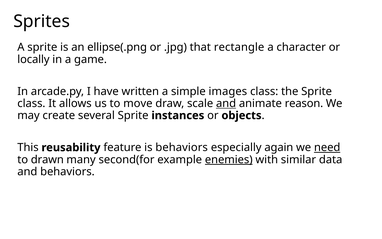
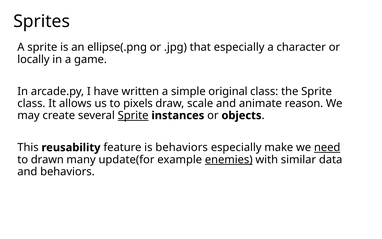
that rectangle: rectangle -> especially (239, 47)
images: images -> original (228, 91)
move: move -> pixels (138, 103)
and underline: present -> none (226, 103)
Sprite underline: none -> present (133, 115)
again: again -> make (279, 147)
second(for: second(for -> update(for (127, 159)
